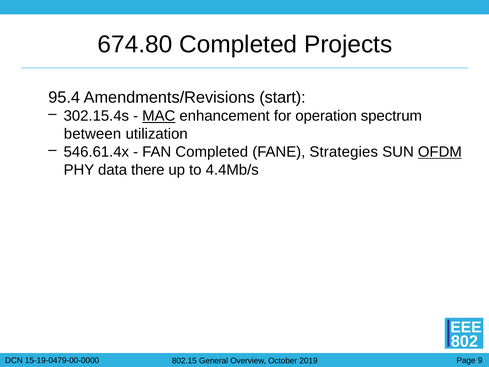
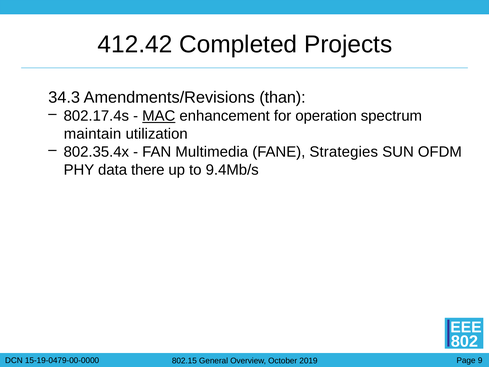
674.80: 674.80 -> 412.42 (135, 45)
95.4: 95.4 -> 34.3 (64, 97)
start: start -> than (282, 97)
302.15.4s: 302.15.4s -> 802.17.4s (96, 116)
between: between -> maintain (93, 134)
546.61.4x: 546.61.4x -> 802.35.4x (96, 152)
FAN Completed: Completed -> Multimedia (212, 152)
OFDM underline: present -> none (440, 152)
4.4Mb/s: 4.4Mb/s -> 9.4Mb/s (232, 170)
